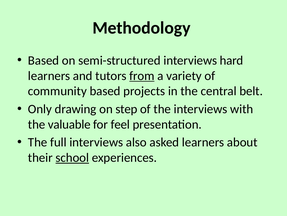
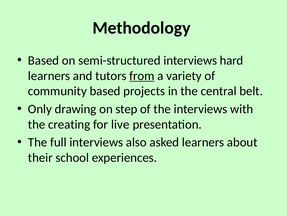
valuable: valuable -> creating (69, 124)
feel: feel -> live (120, 124)
school underline: present -> none (72, 157)
